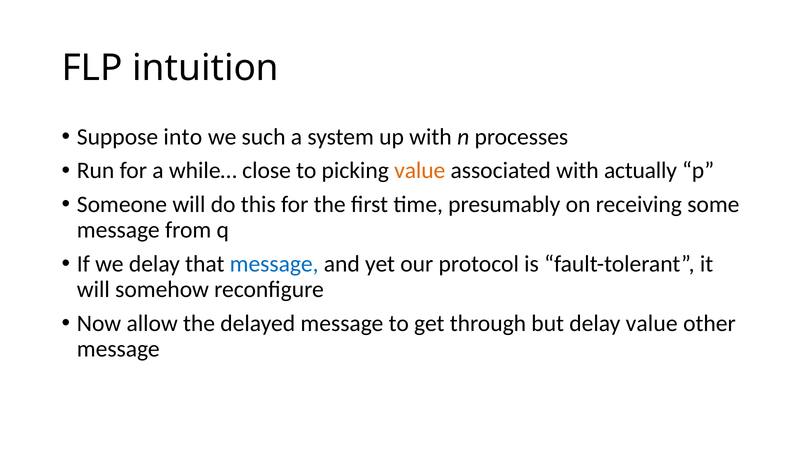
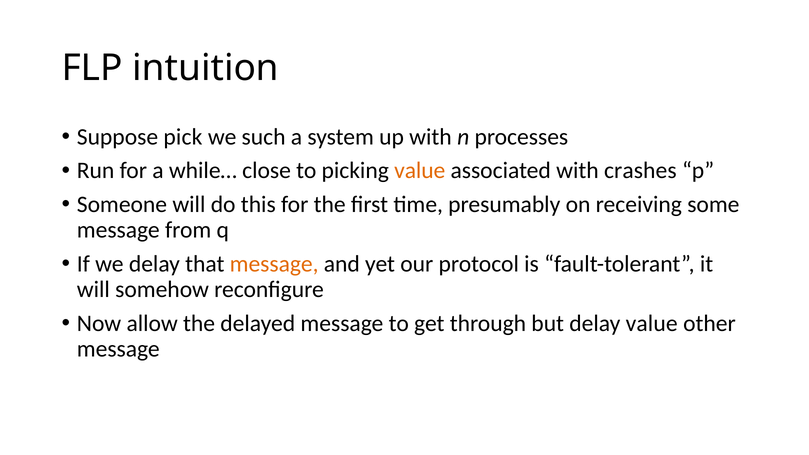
into: into -> pick (183, 137)
actually: actually -> crashes (640, 171)
message colour: blue -> orange (274, 264)
